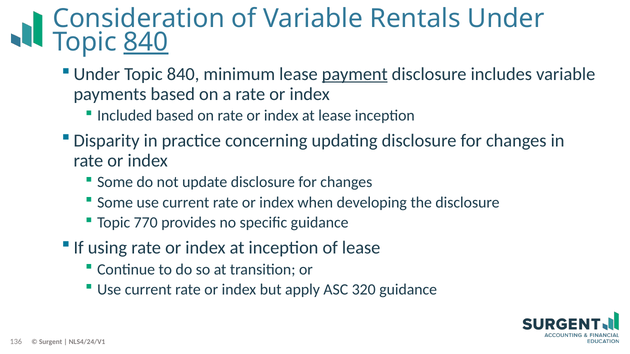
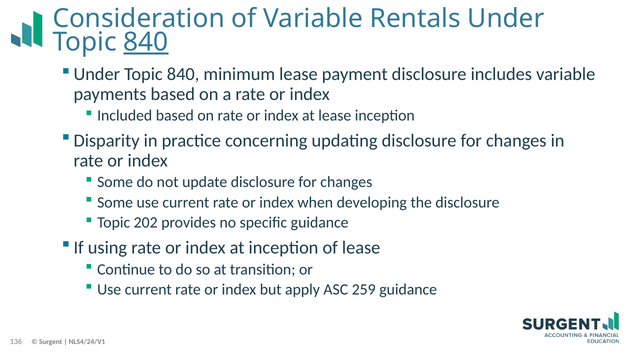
payment underline: present -> none (355, 74)
770: 770 -> 202 (146, 223)
320: 320 -> 259 (364, 290)
